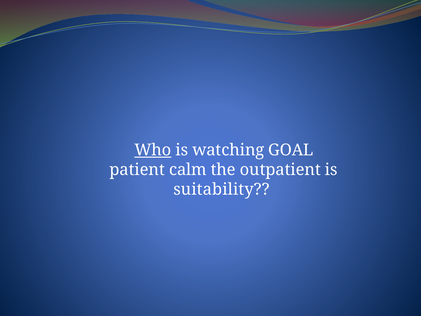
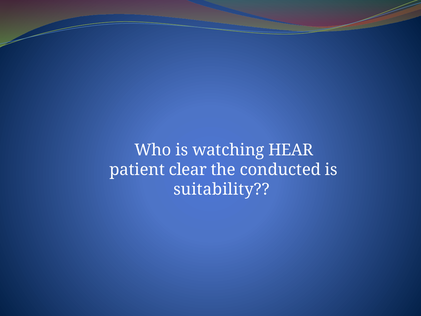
Who underline: present -> none (153, 150)
GOAL: GOAL -> HEAR (291, 150)
calm: calm -> clear (188, 170)
outpatient: outpatient -> conducted (280, 170)
